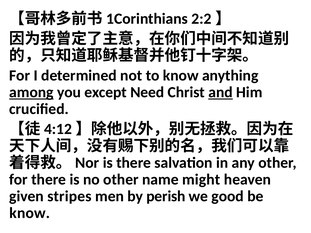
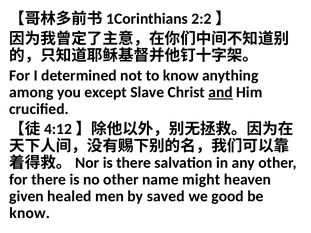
among underline: present -> none (31, 92)
Need: Need -> Slave (147, 92)
stripes: stripes -> healed (69, 196)
perish: perish -> saved (166, 196)
